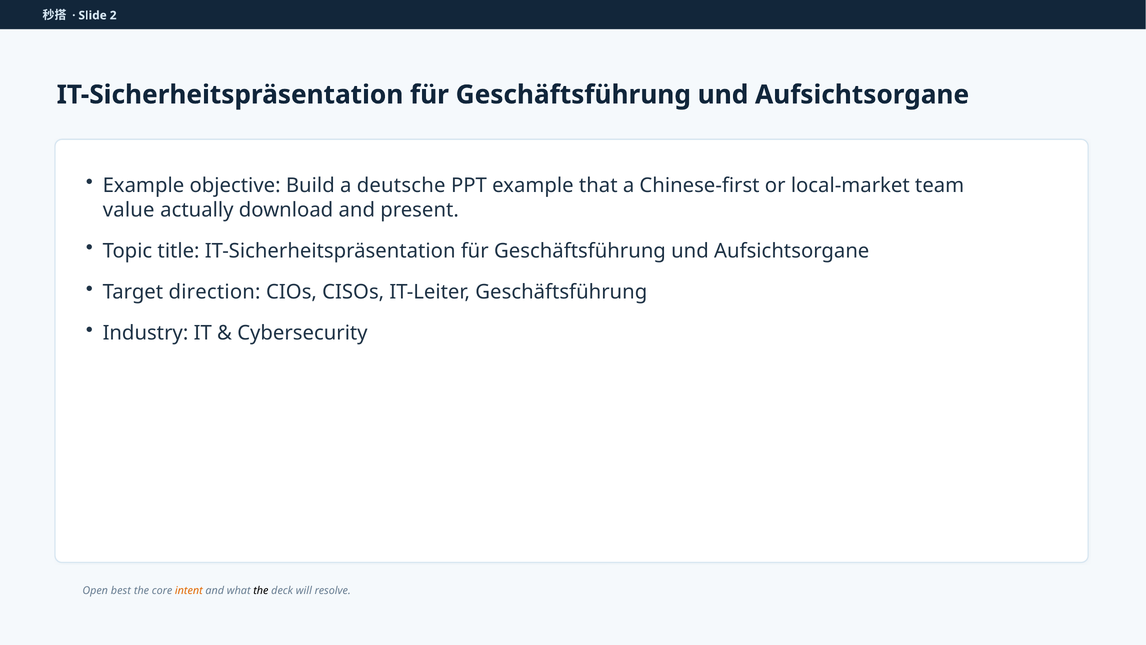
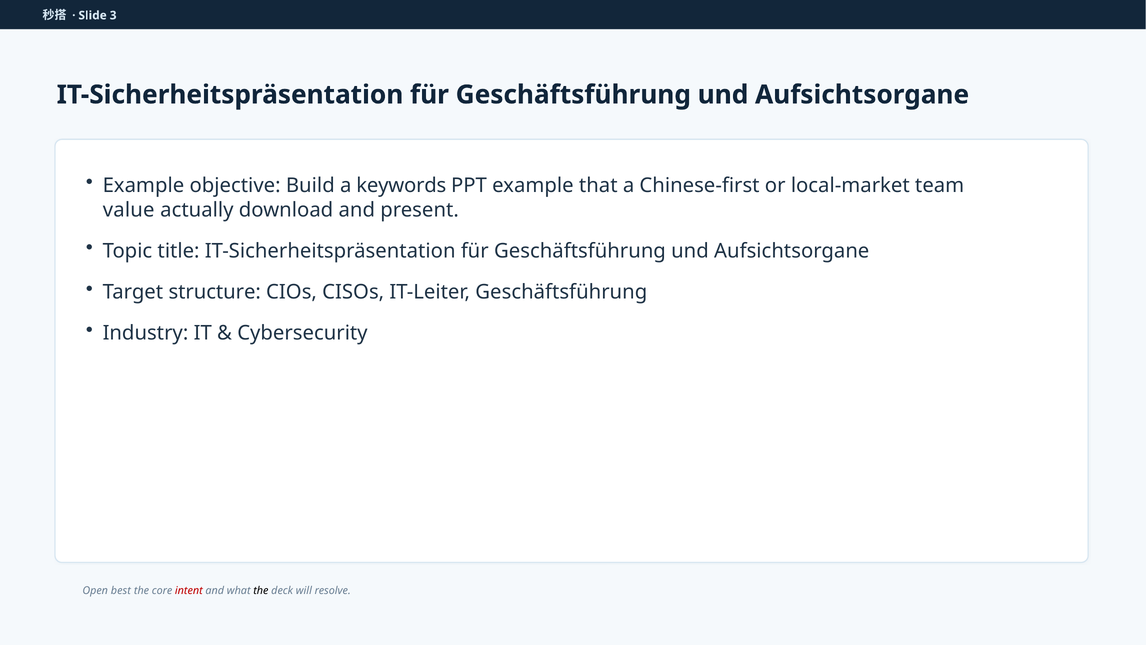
2: 2 -> 3 (113, 15)
deutsche: deutsche -> keywords (401, 185)
direction: direction -> structure (215, 292)
intent colour: orange -> red (189, 590)
